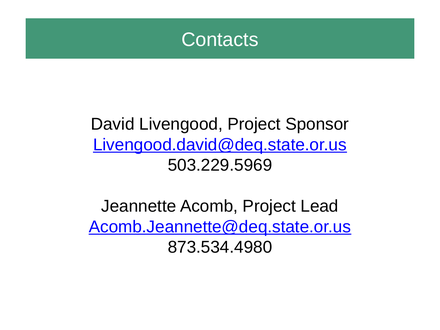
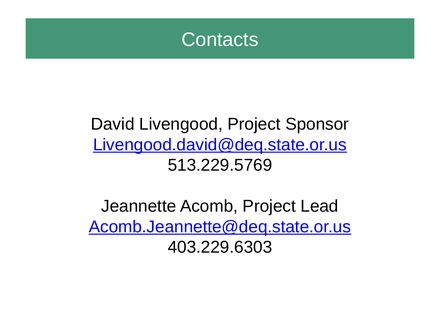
503.229.5969: 503.229.5969 -> 513.229.5769 (220, 165)
873.534.4980: 873.534.4980 -> 403.229.6303 (220, 247)
